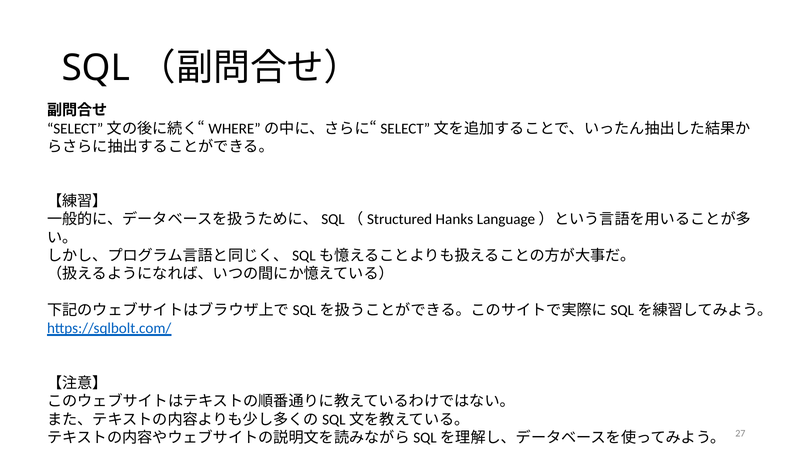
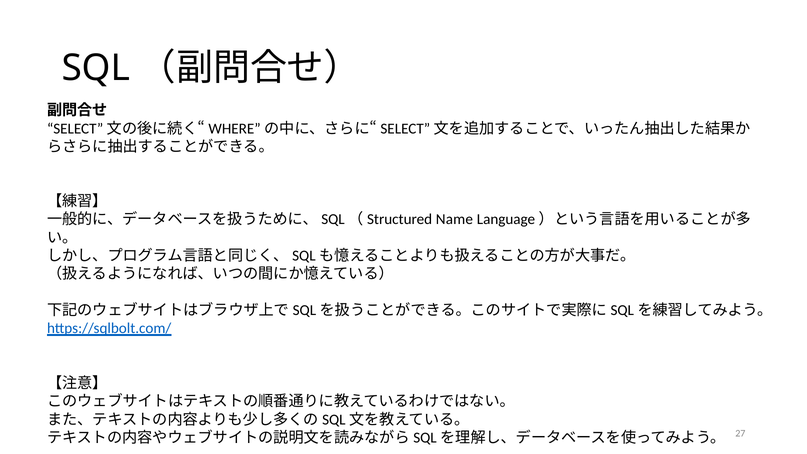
Hanks: Hanks -> Name (454, 219)
